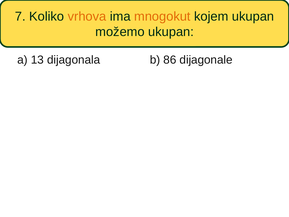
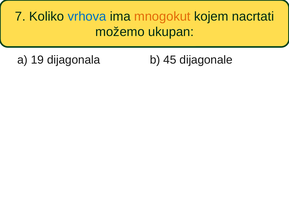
vrhova colour: orange -> blue (87, 16)
kojem ukupan: ukupan -> nacrtati (253, 16)
13: 13 -> 19 (37, 60)
86: 86 -> 45 (170, 60)
